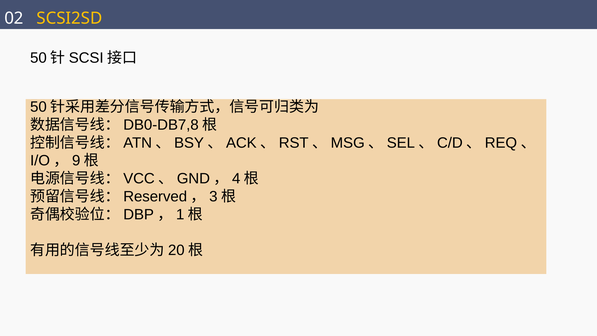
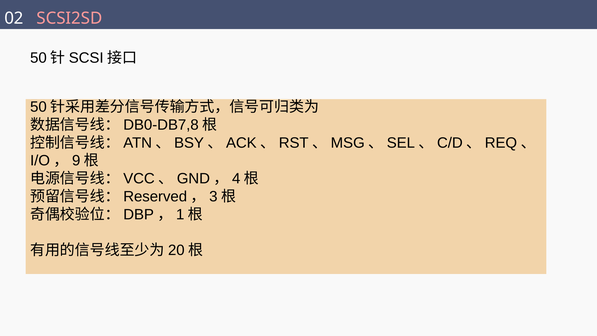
SCSI2SD colour: yellow -> pink (69, 18)
